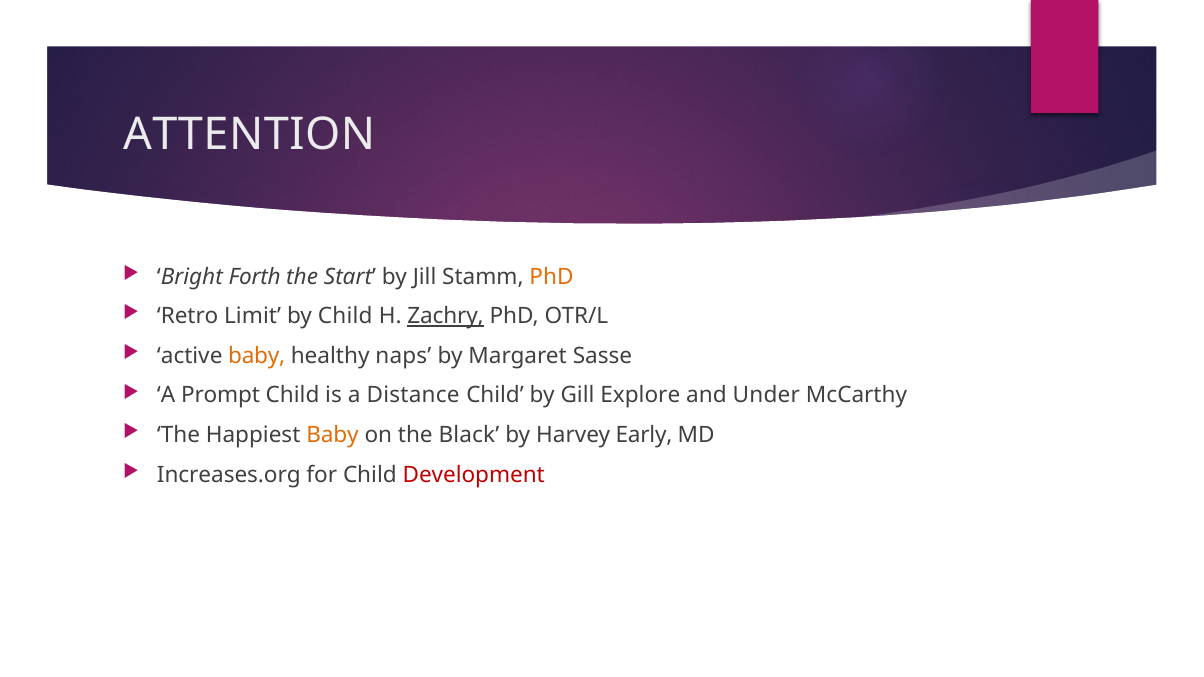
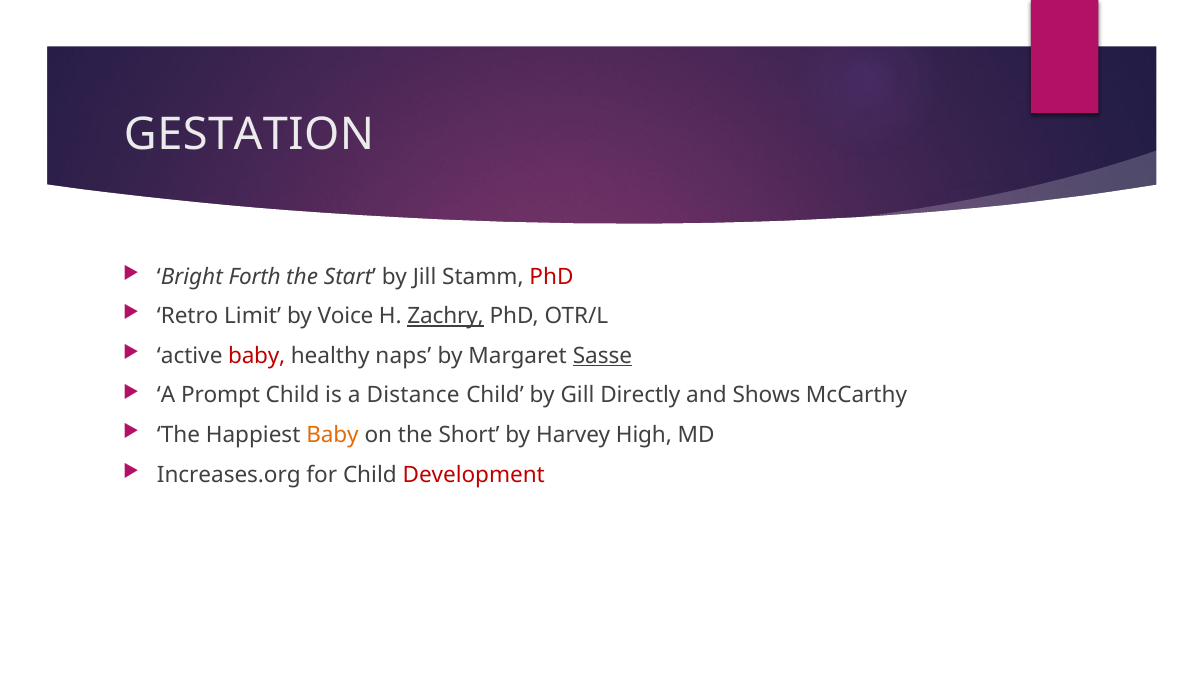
ATTENTION: ATTENTION -> GESTATION (249, 134)
PhD colour: orange -> red (551, 277)
by Child: Child -> Voice (346, 316)
baby colour: orange -> red (257, 356)
Sasse underline: none -> present (602, 356)
Explore: Explore -> Directly (640, 396)
Under: Under -> Shows (766, 396)
Black: Black -> Short (469, 435)
Early: Early -> High (644, 435)
